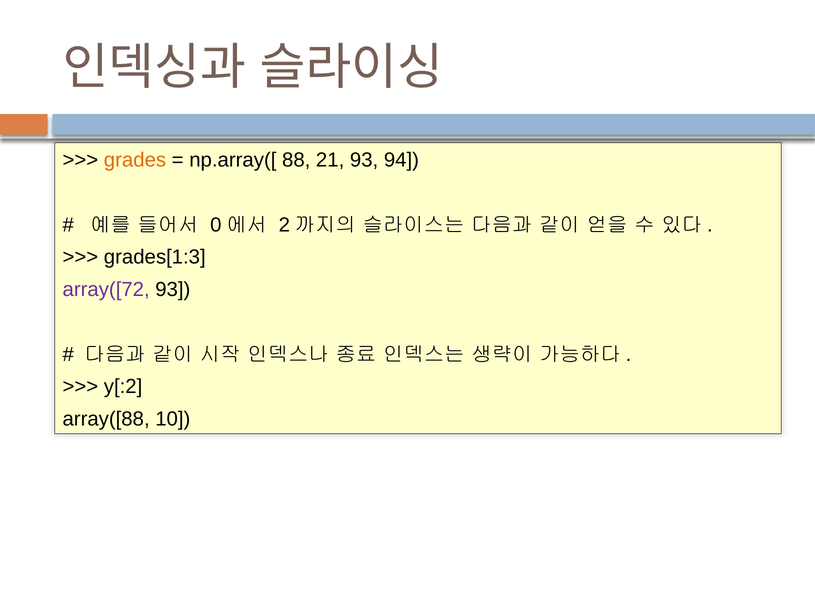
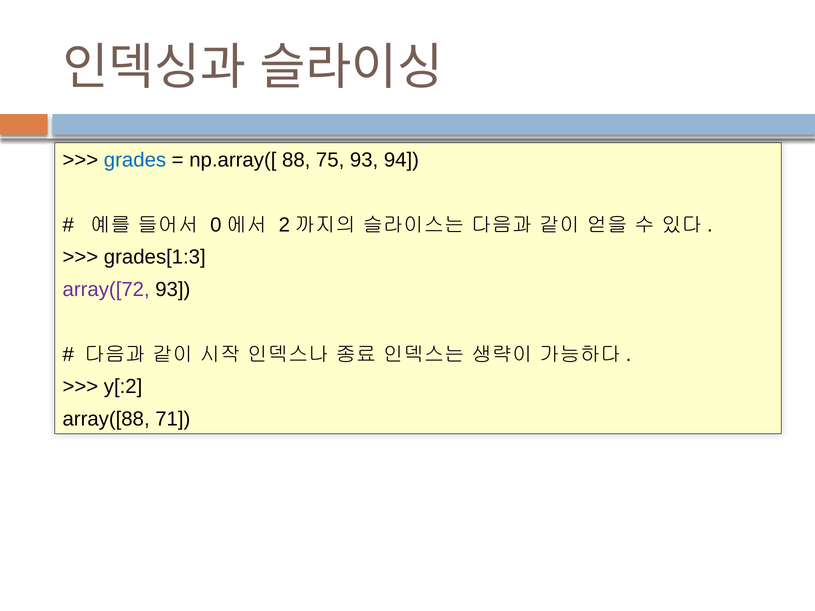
grades colour: orange -> blue (135, 160)
21: 21 -> 75 (330, 160)
10: 10 -> 71 (173, 419)
